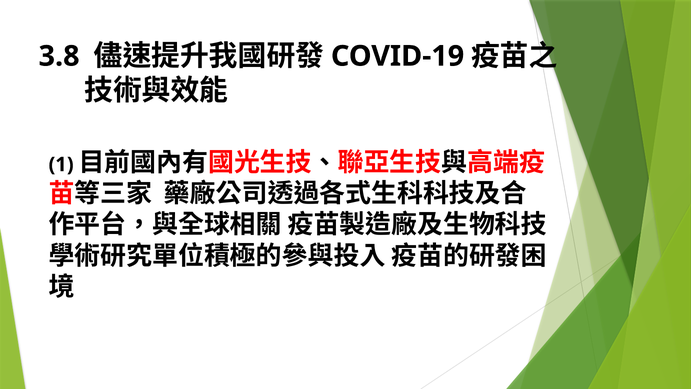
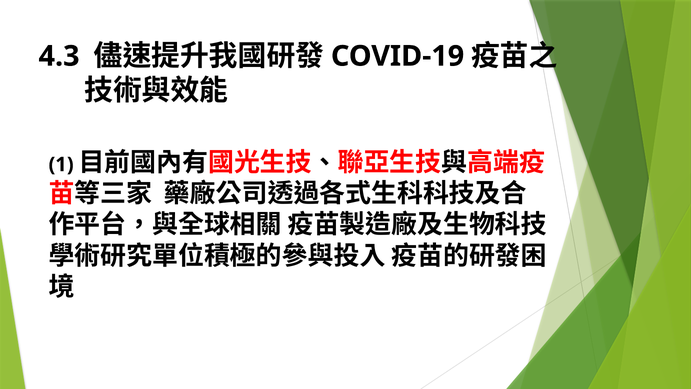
3.8: 3.8 -> 4.3 (59, 56)
